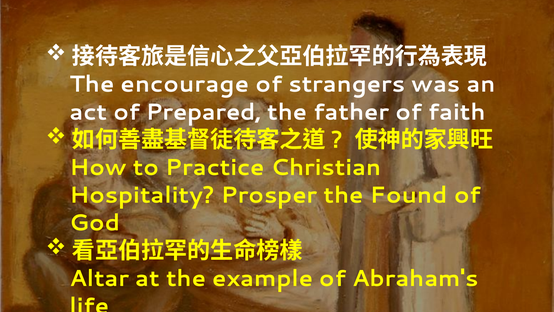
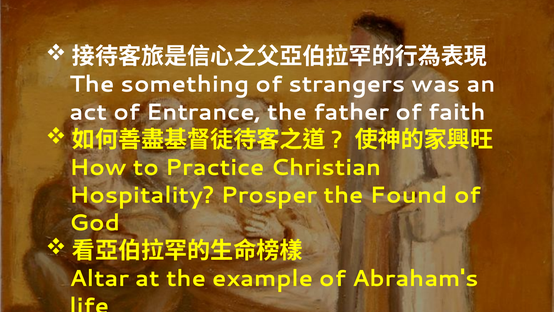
encourage: encourage -> something (185, 84)
Prepared: Prepared -> Entrance (204, 112)
